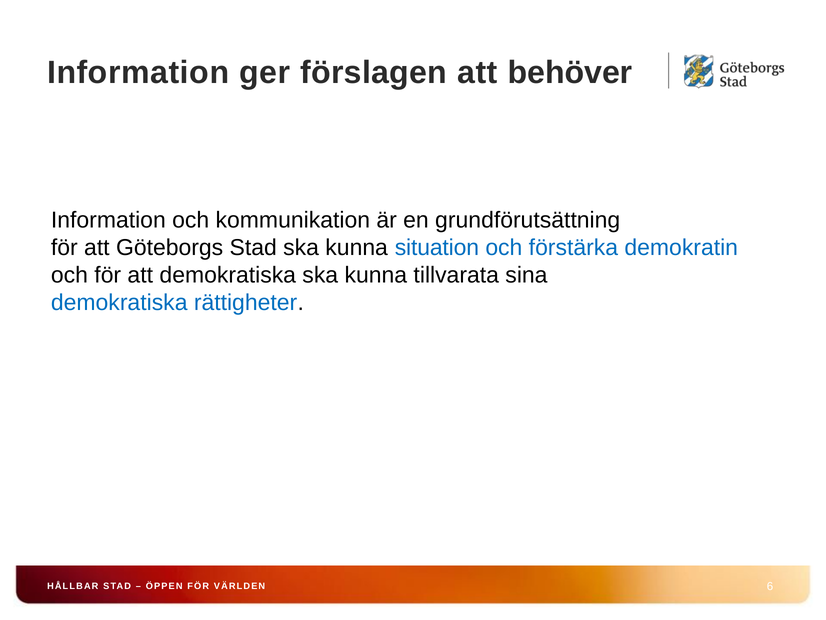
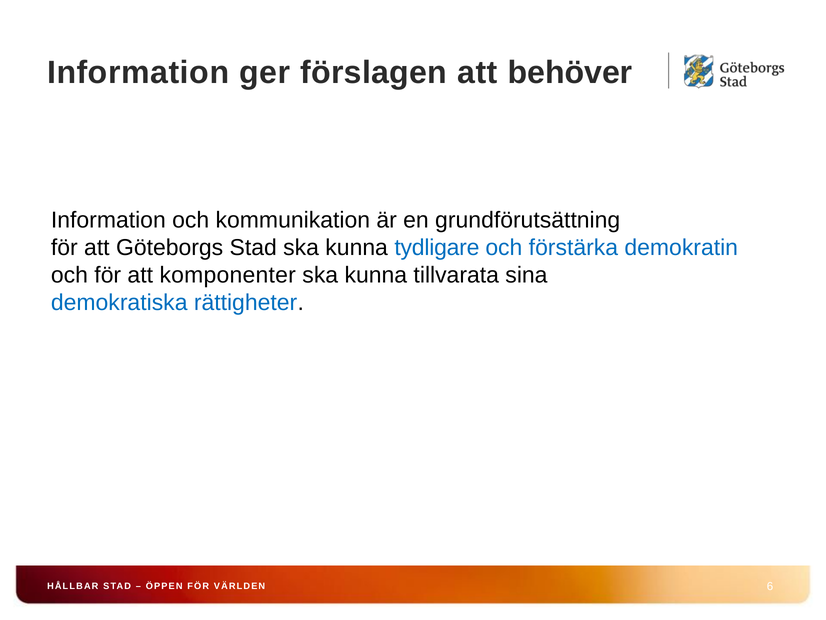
situation: situation -> tydligare (437, 248)
att demokratiska: demokratiska -> komponenter (228, 275)
